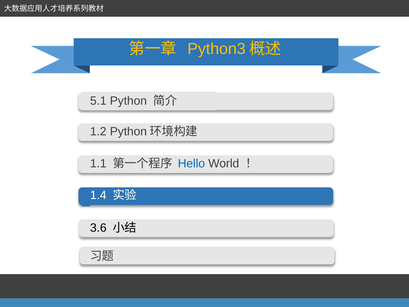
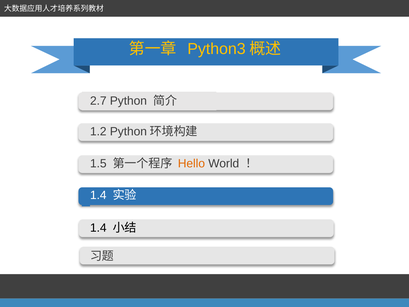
5.1: 5.1 -> 2.7 (98, 101)
1.1: 1.1 -> 1.5 (98, 164)
Hello colour: blue -> orange (191, 164)
3.6: 3.6 -> 1.4 (98, 228)
